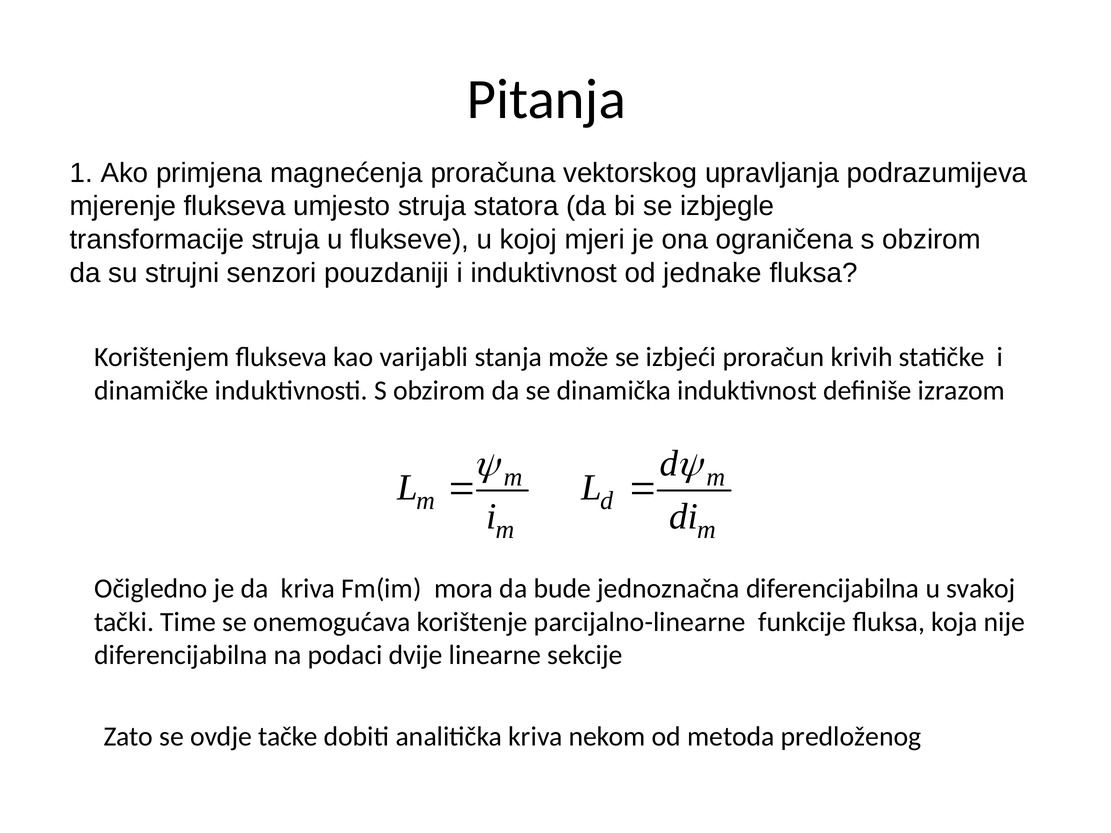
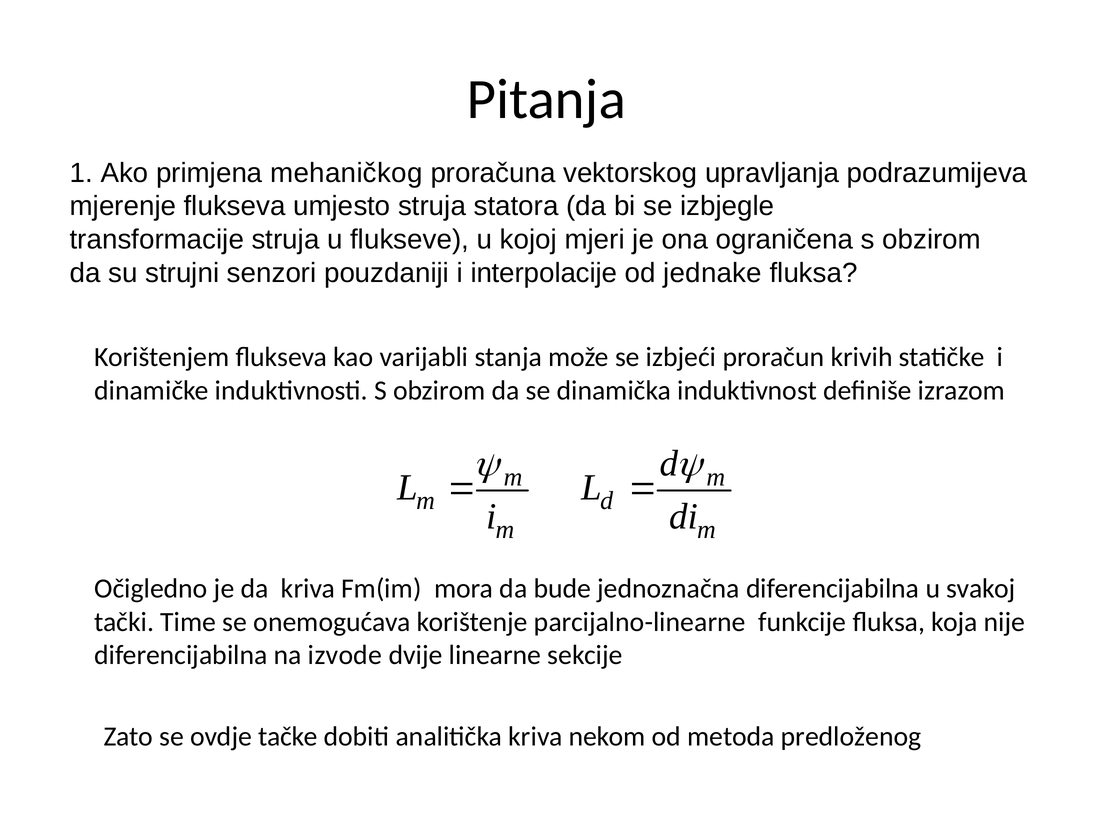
magnećenja: magnećenja -> mehaničkog (346, 173)
i induktivnost: induktivnost -> interpolacije (544, 273)
podaci: podaci -> izvode (345, 655)
